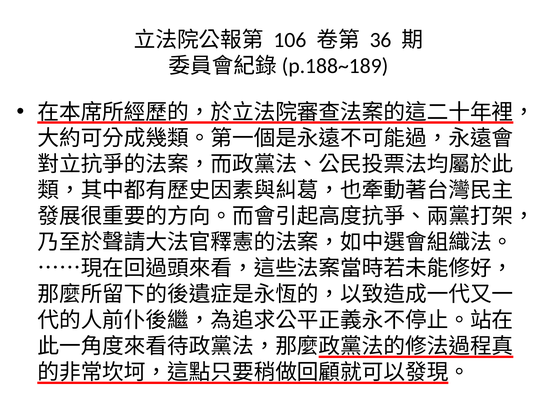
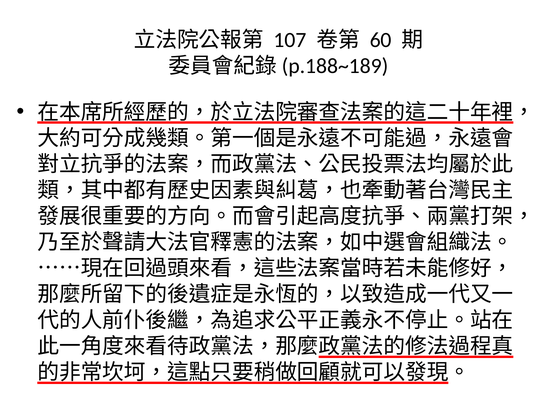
106: 106 -> 107 (290, 40)
36: 36 -> 60 (381, 40)
